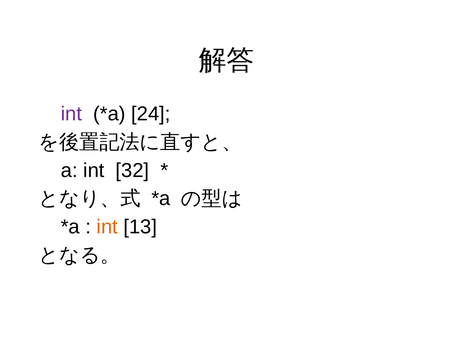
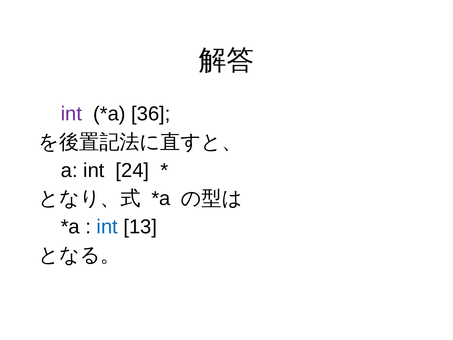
24: 24 -> 36 (151, 114)
32: 32 -> 24 (132, 170)
int colour: orange -> blue (107, 227)
